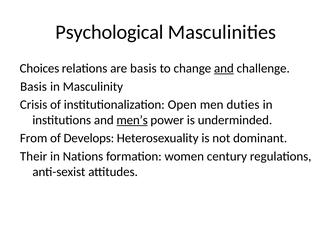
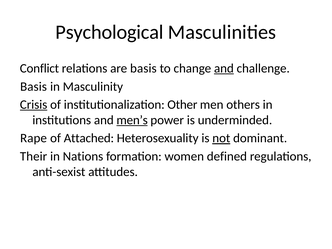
Choices: Choices -> Conflict (39, 68)
Crisis underline: none -> present (34, 105)
Open: Open -> Other (182, 105)
duties: duties -> others (243, 105)
From: From -> Rape (34, 138)
Develops: Develops -> Attached (89, 138)
not underline: none -> present (221, 138)
century: century -> defined (227, 156)
